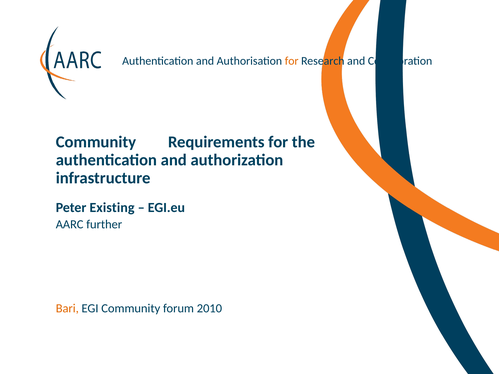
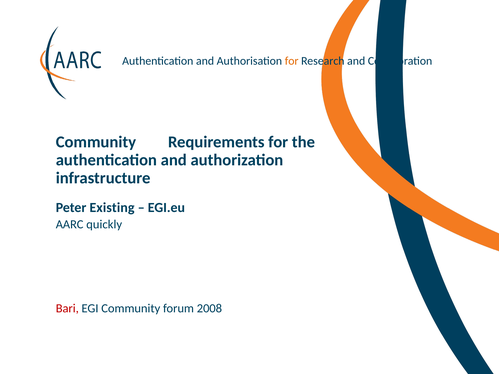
further: further -> quickly (104, 225)
Bari colour: orange -> red (67, 308)
2010: 2010 -> 2008 (209, 308)
